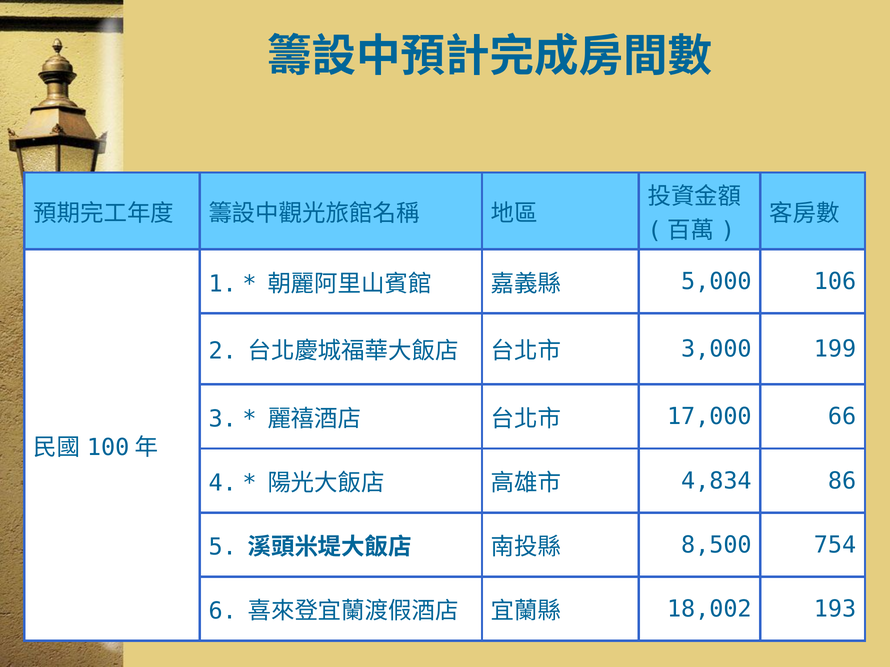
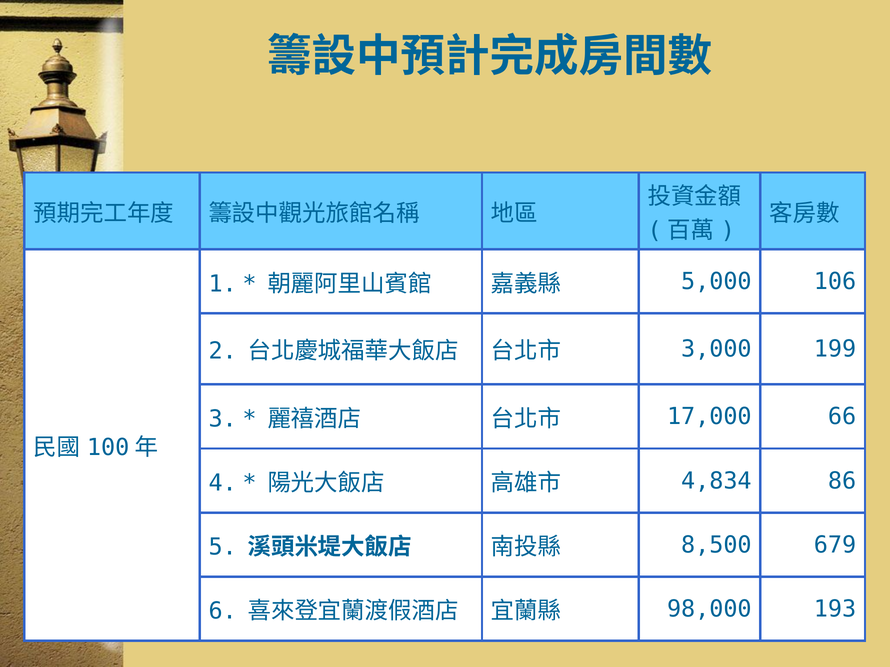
754: 754 -> 679 (835, 545)
18,002: 18,002 -> 98,000 (709, 610)
